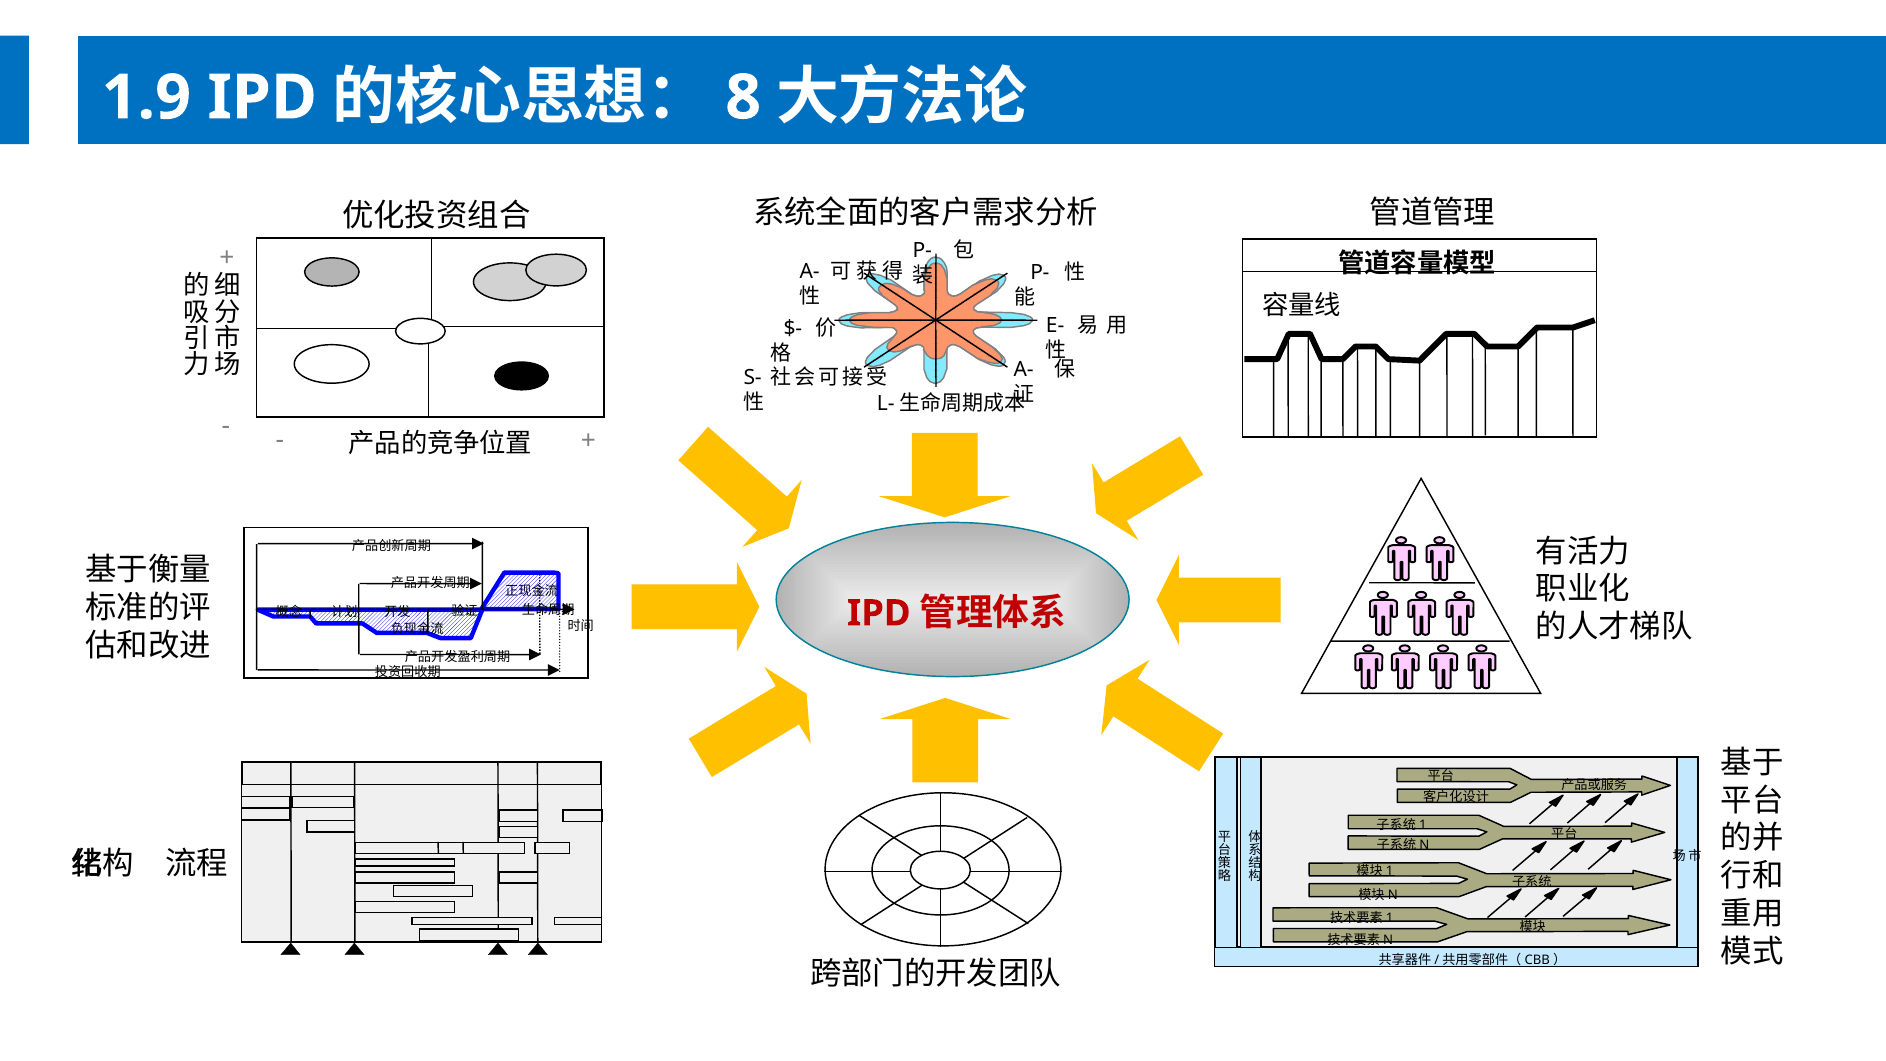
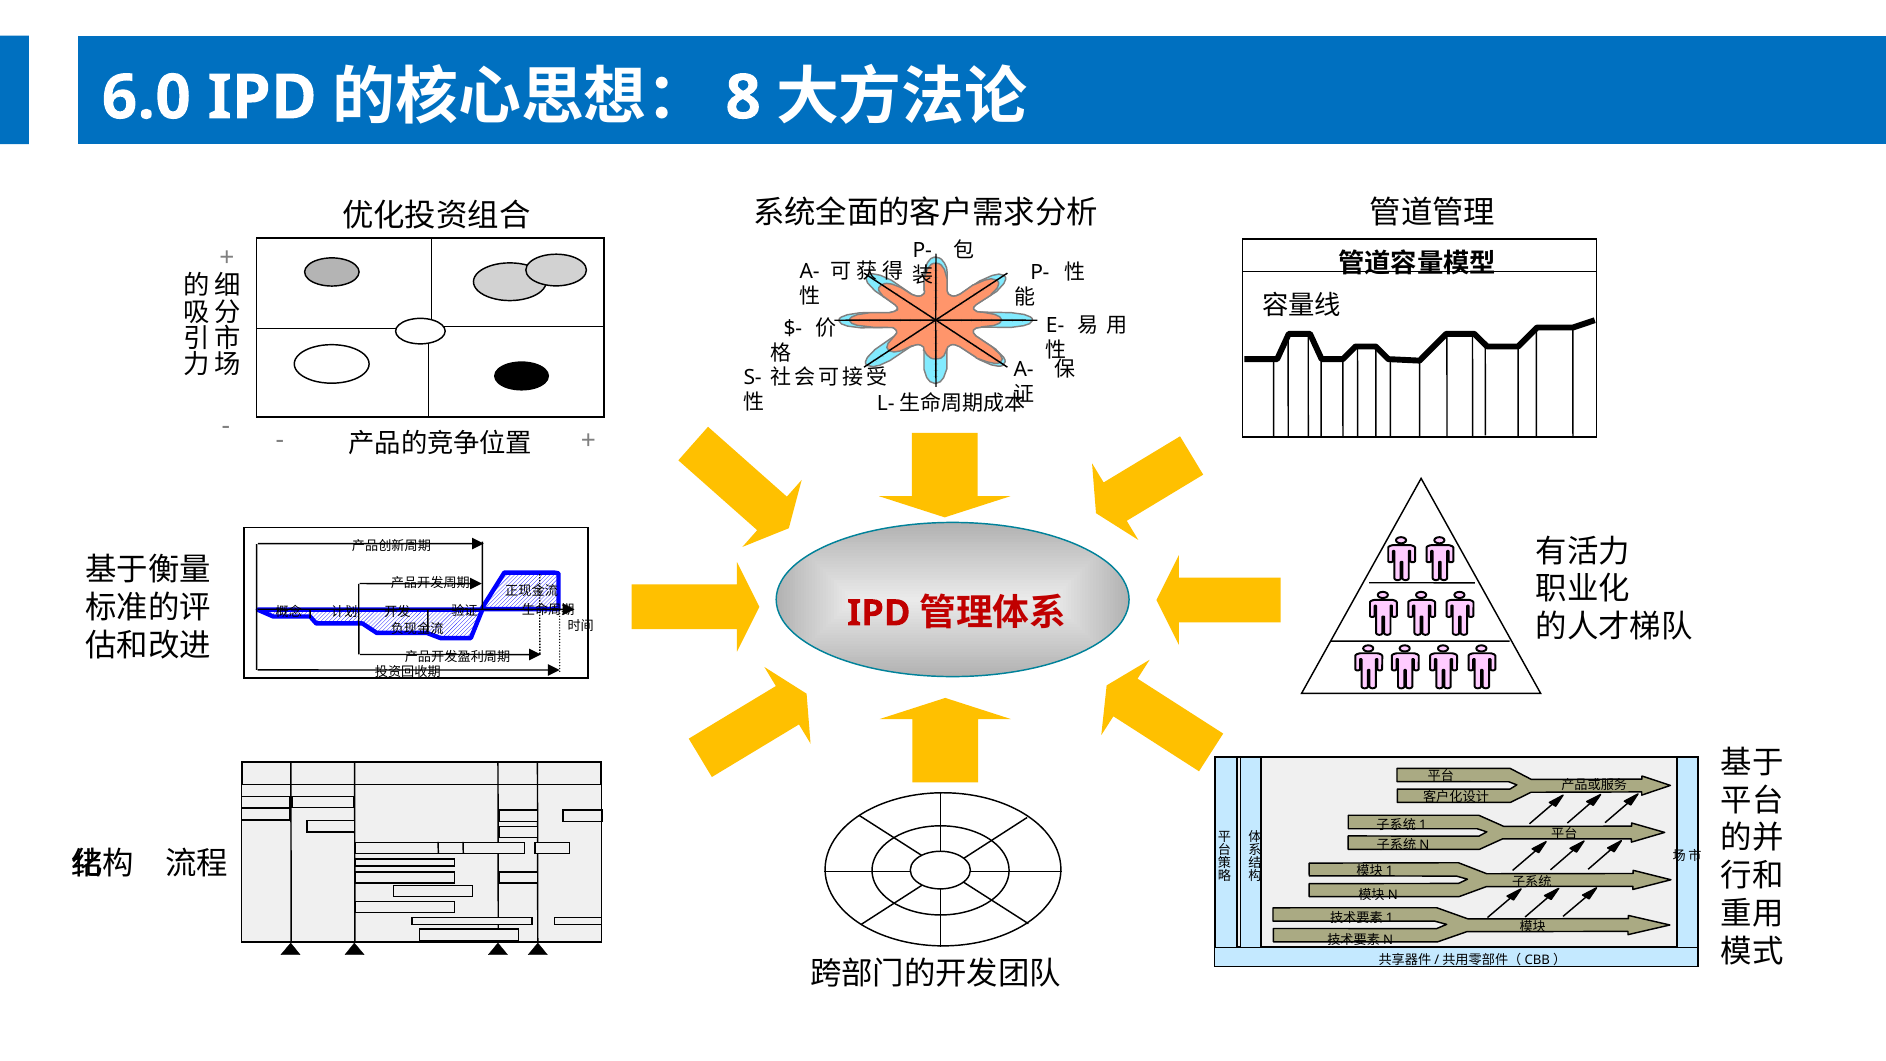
1.9: 1.9 -> 6.0 (146, 98)
